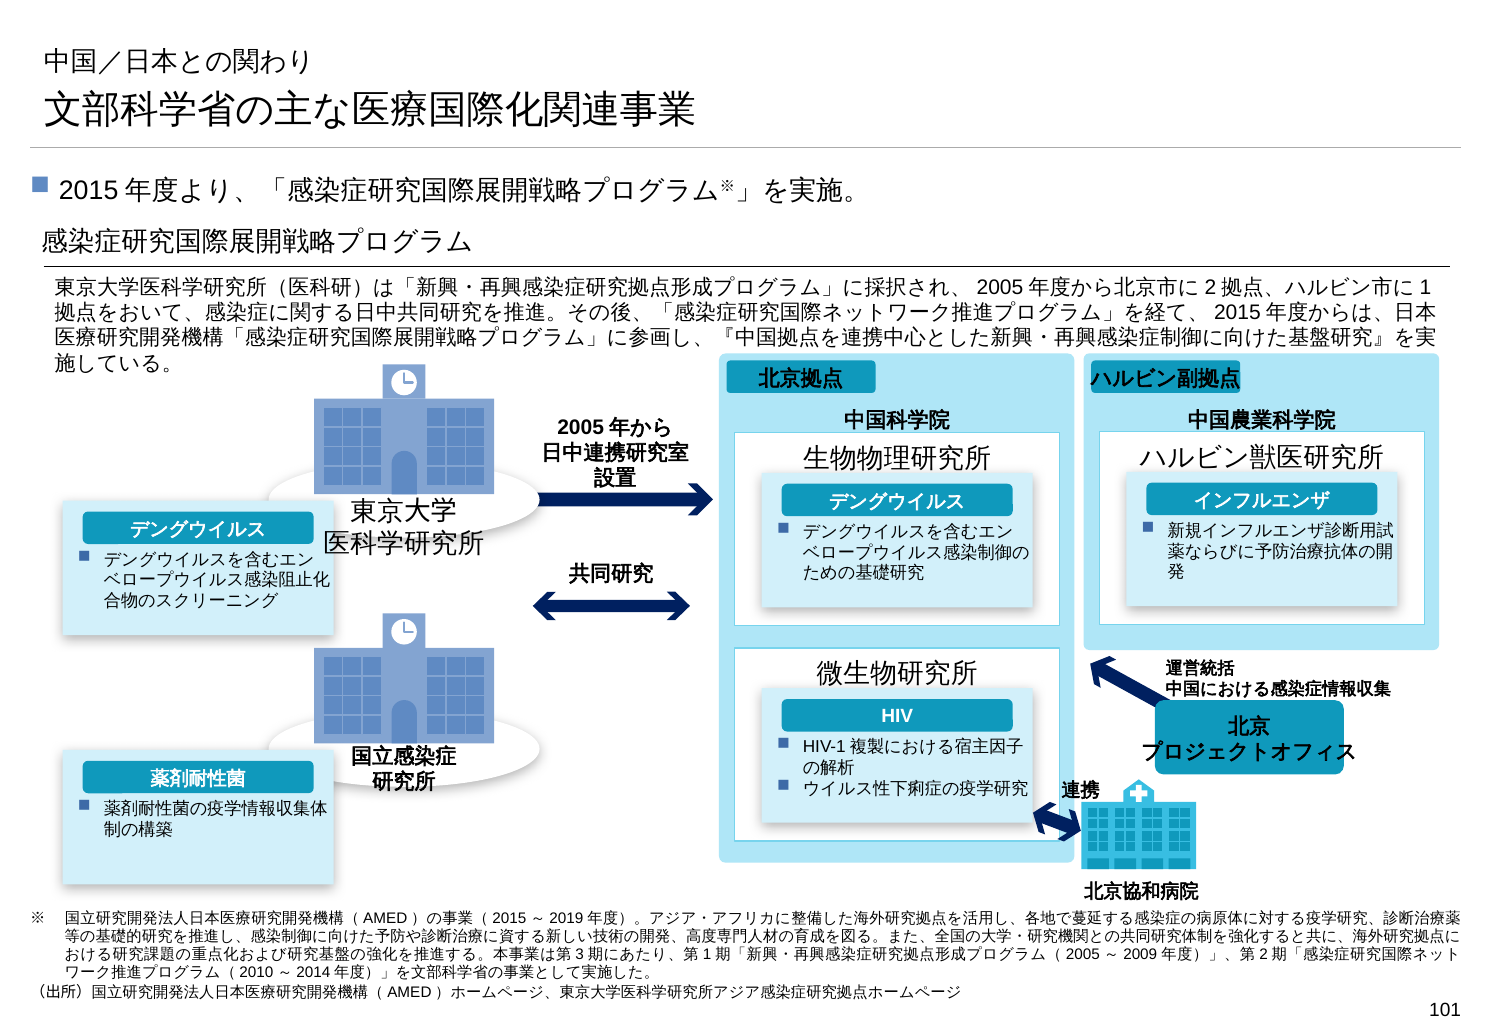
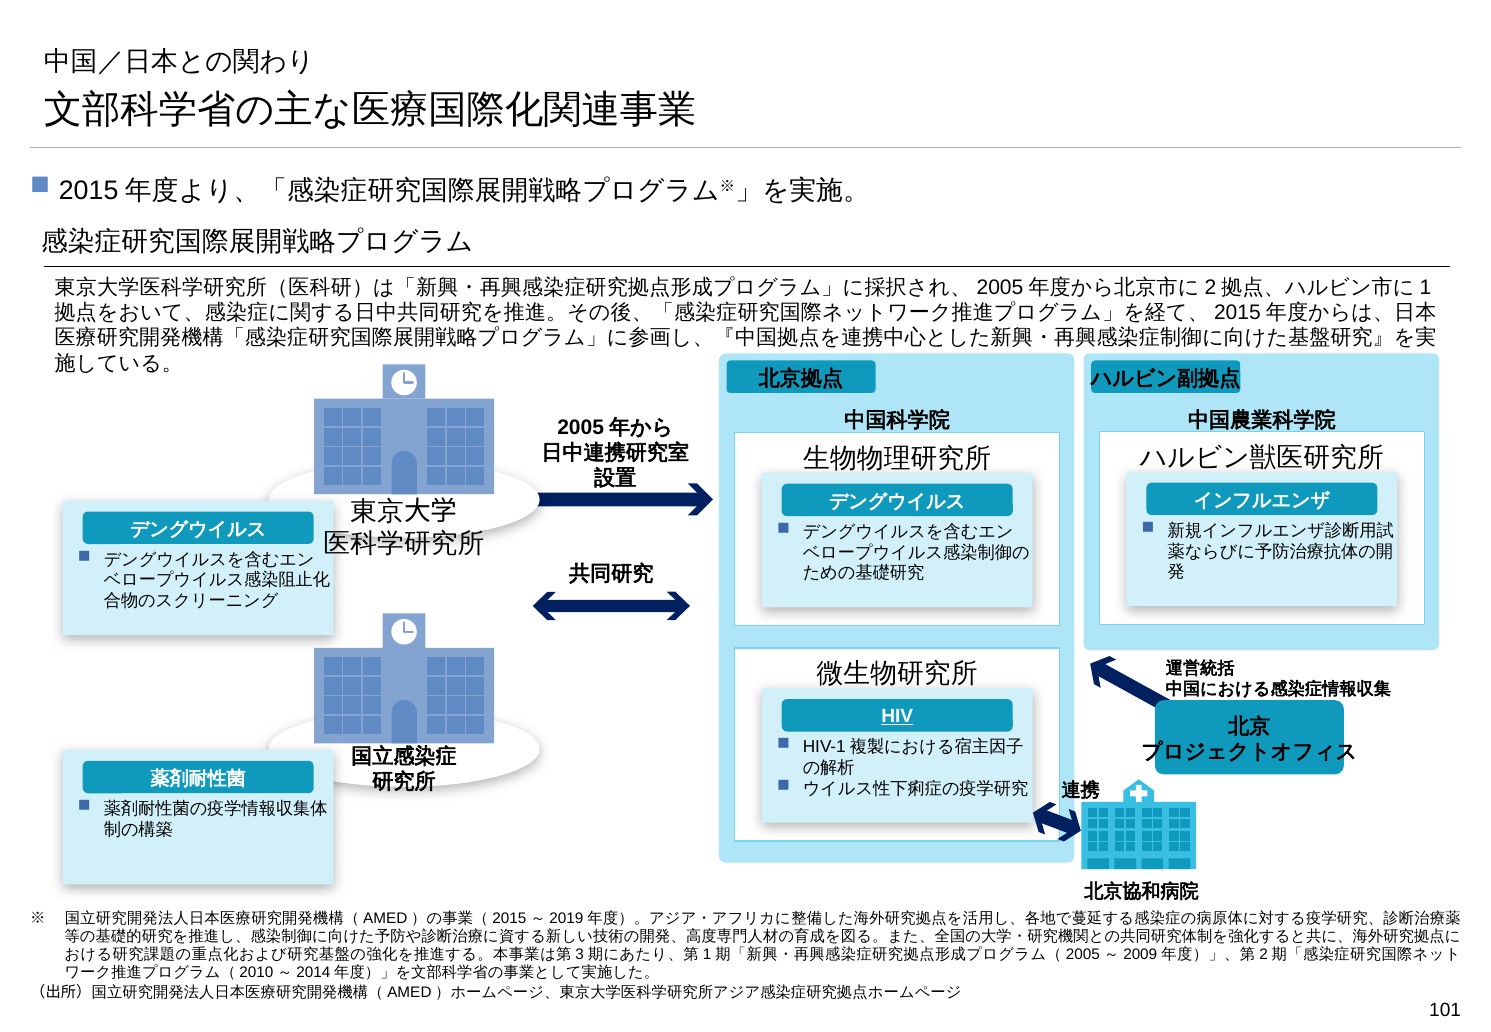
HIV underline: none -> present (897, 717)
